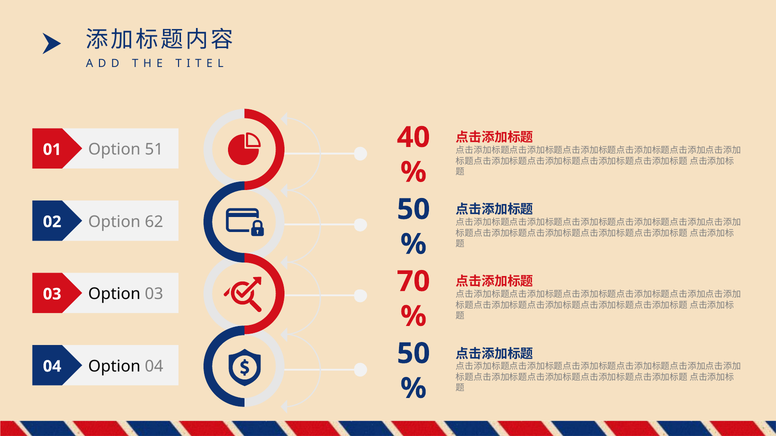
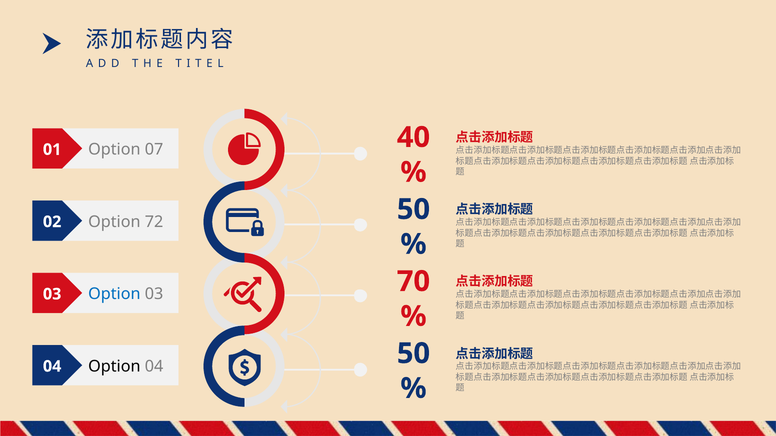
51: 51 -> 07 (154, 150)
62: 62 -> 72 (154, 222)
Option colour: black -> blue (114, 294)
